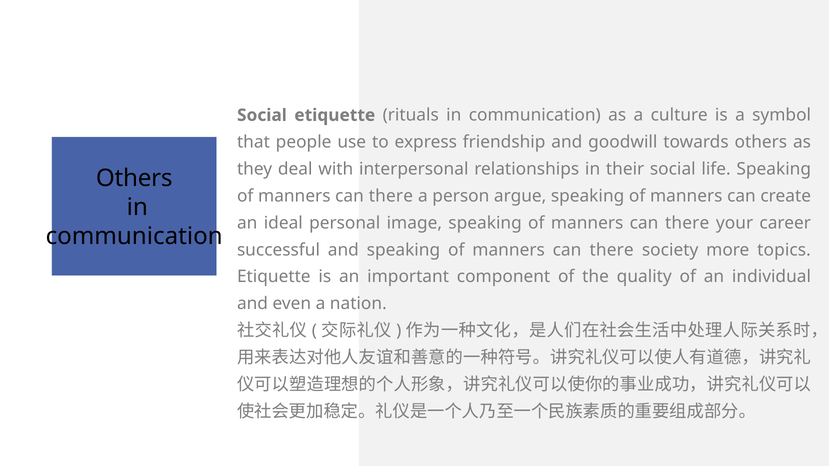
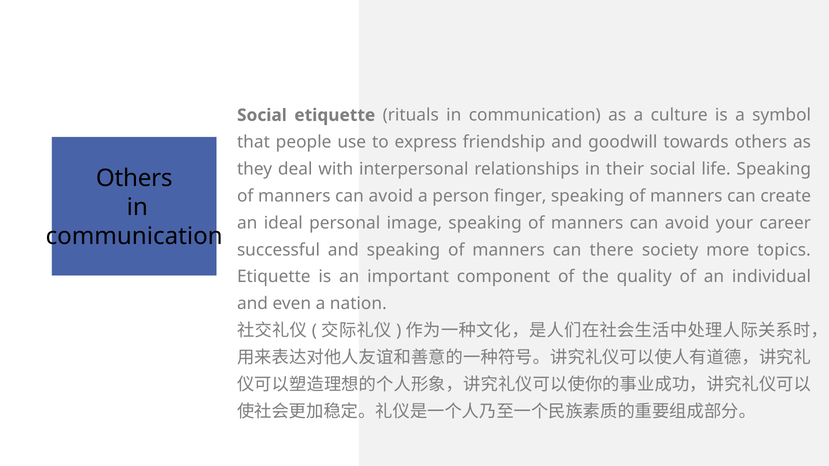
there: there -> avoid (391, 196)
argue: argue -> finger (520, 196)
there: there -> avoid (687, 223)
